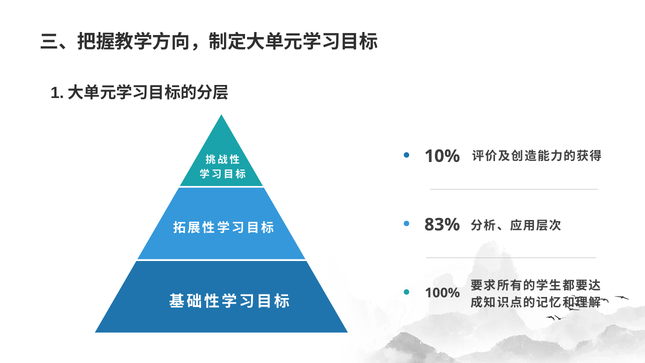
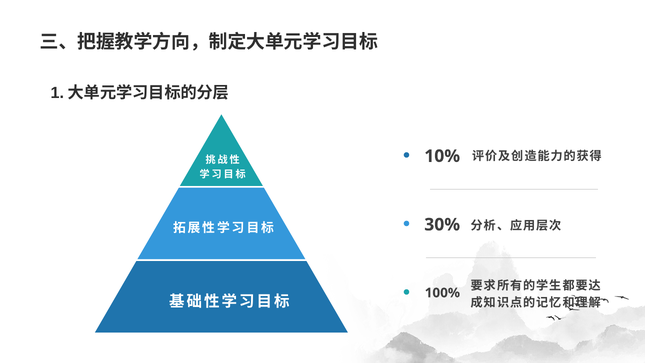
83%: 83% -> 30% (442, 225)
